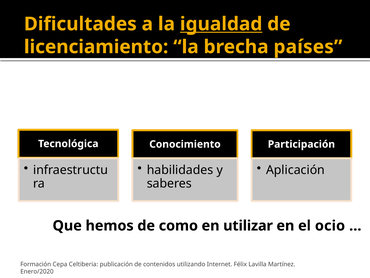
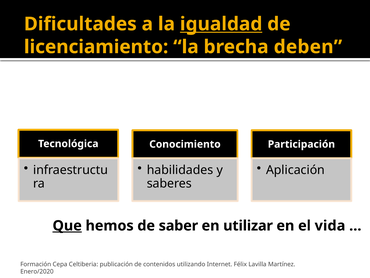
países: países -> deben (308, 47)
Que underline: none -> present (67, 225)
como: como -> saber (178, 225)
ocio: ocio -> vida (330, 225)
